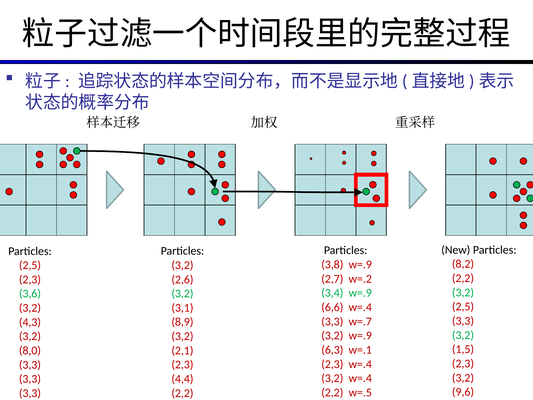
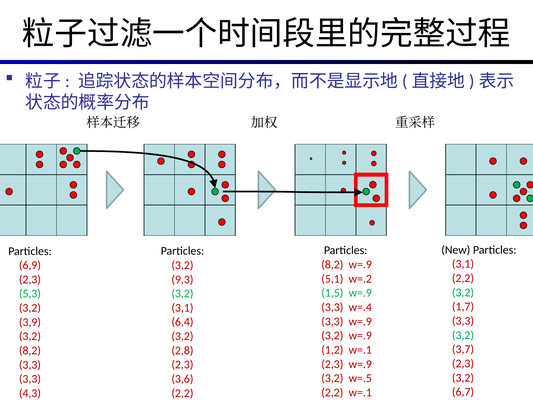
8,2: 8,2 -> 3,1 (463, 264)
3,8: 3,8 -> 8,2 (332, 264)
2,5: 2,5 -> 6,9 (30, 265)
2,7: 2,7 -> 5,1 (332, 279)
2,6: 2,6 -> 9,3 (182, 279)
3,4: 3,4 -> 1,5 (332, 293)
3,6: 3,6 -> 5,3 (30, 294)
2,5: 2,5 -> 1,7 (463, 307)
6,6: 6,6 -> 3,3 (332, 307)
3,3 w=.7: w=.7 -> w=.9 (360, 321)
8,9: 8,9 -> 6,4 (182, 322)
4,3: 4,3 -> 3,9 (30, 322)
1,5: 1,5 -> 3,7 (463, 349)
6,3: 6,3 -> 1,2 (332, 350)
2,1: 2,1 -> 2,8 (182, 350)
8,0: 8,0 -> 8,2 (30, 350)
2,3 w=.4: w=.4 -> w=.9 (360, 364)
3,2 w=.4: w=.4 -> w=.5 (360, 378)
4,4: 4,4 -> 3,6 (182, 379)
9,6: 9,6 -> 6,7 (463, 392)
2,2 w=.5: w=.5 -> w=.1 (360, 392)
3,3: 3,3 -> 4,3 (30, 393)
